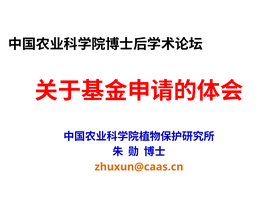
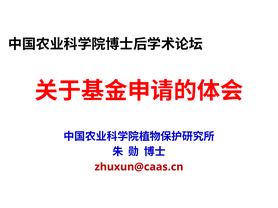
zhuxun@caas.cn colour: orange -> red (139, 167)
